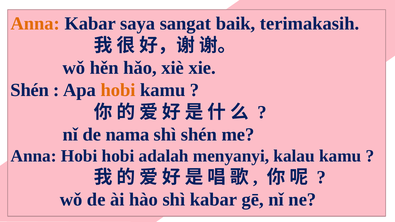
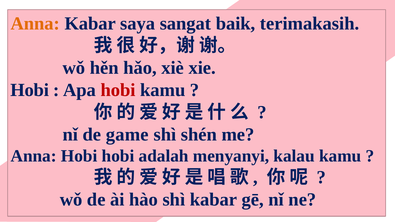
Shén: Shén -> Hobi (30, 90)
hobi colour: orange -> red (118, 90)
nama: nama -> game (127, 135)
